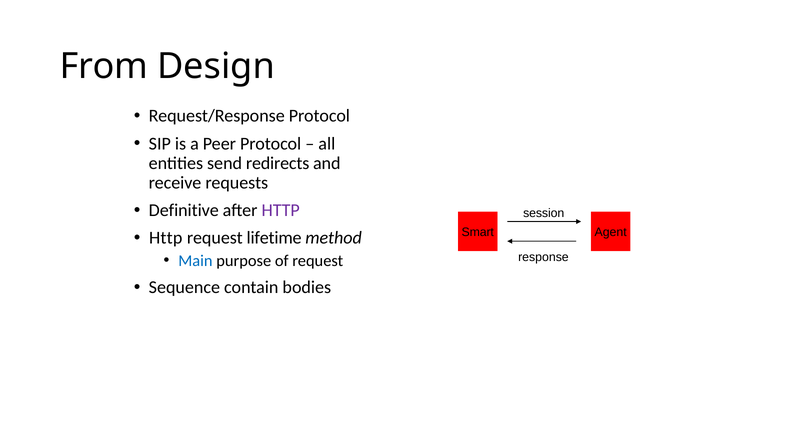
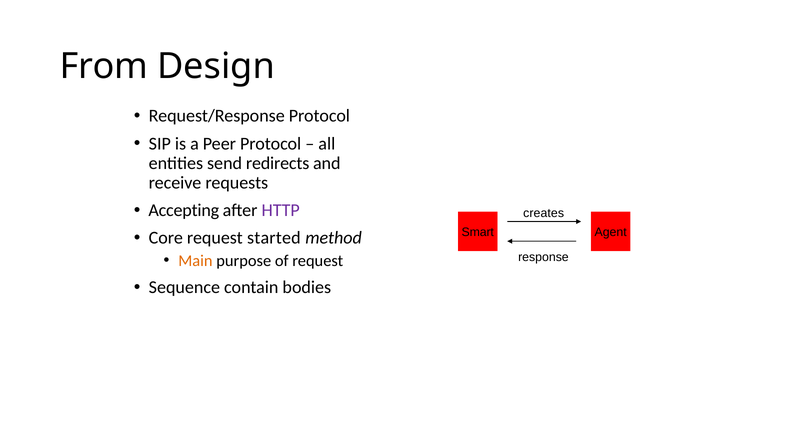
Definitive: Definitive -> Accepting (184, 210)
session: session -> creates (544, 213)
Http: Http -> Core (166, 238)
lifetime: lifetime -> started (274, 238)
Main colour: blue -> orange (195, 261)
